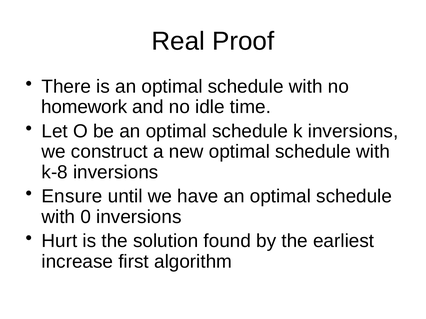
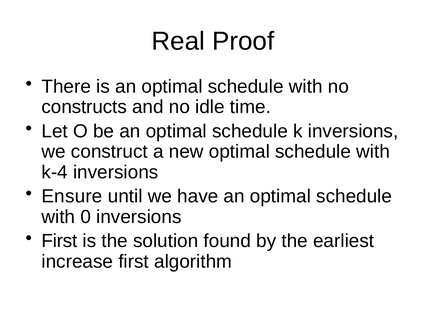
homework: homework -> constructs (84, 107)
k-8: k-8 -> k-4 (55, 172)
Hurt: Hurt -> First (59, 241)
